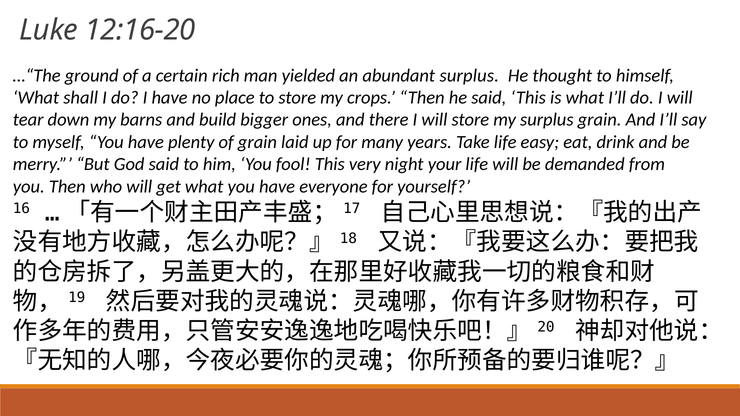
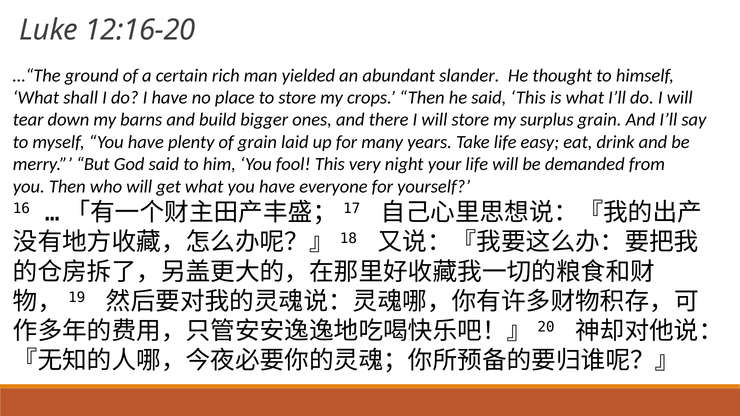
abundant surplus: surplus -> slander (469, 76)
